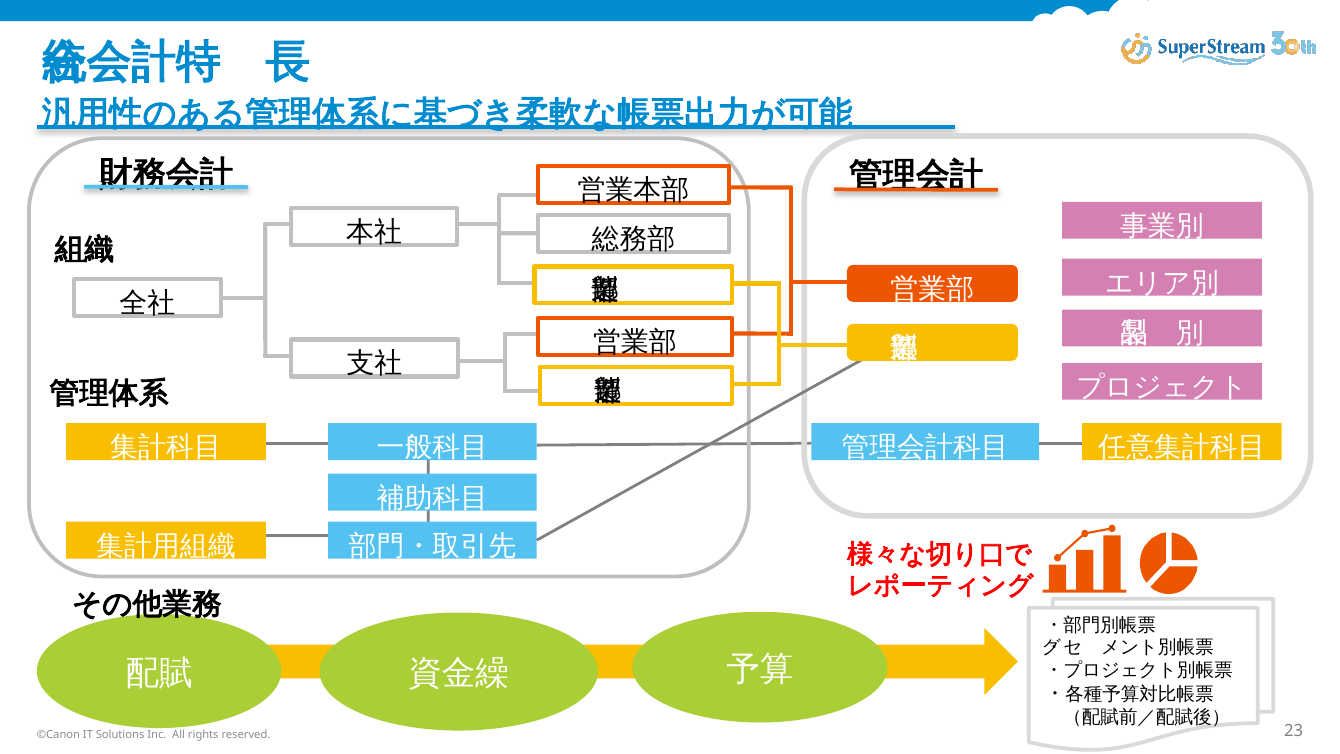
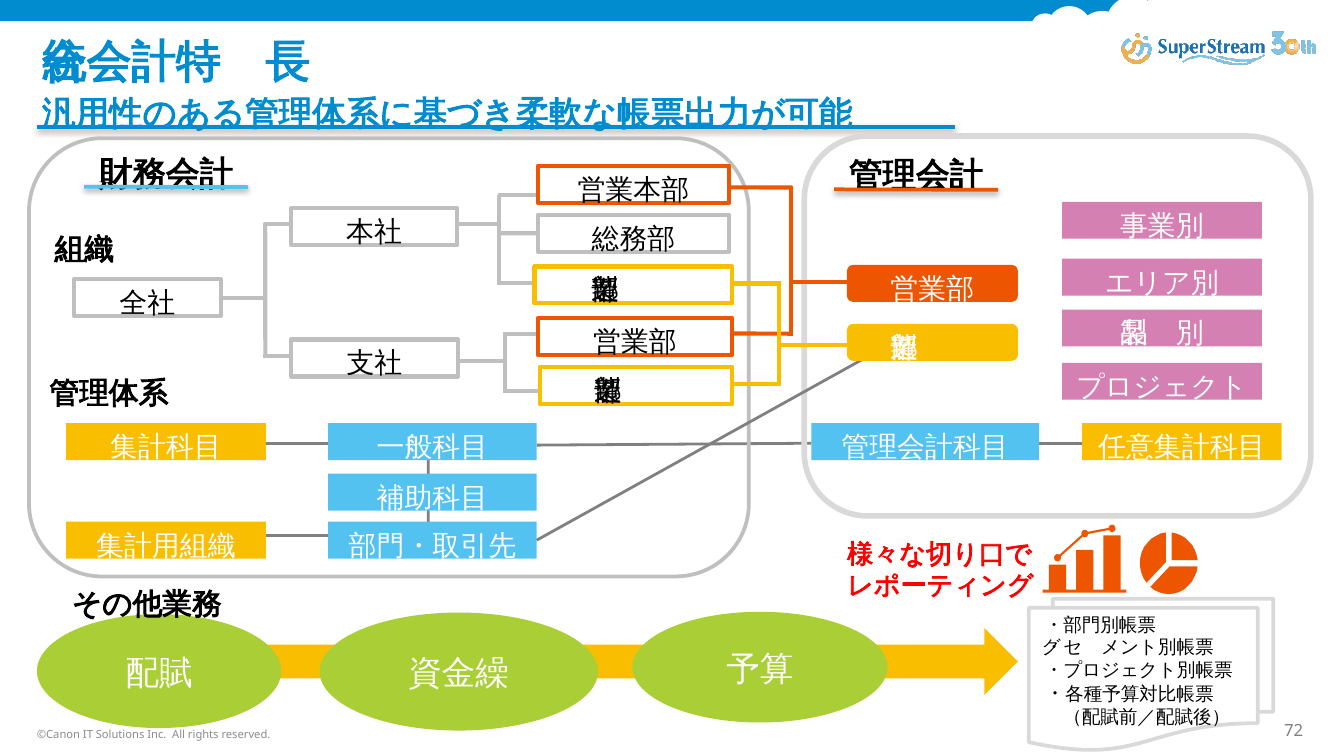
23: 23 -> 72 (1294, 731)
